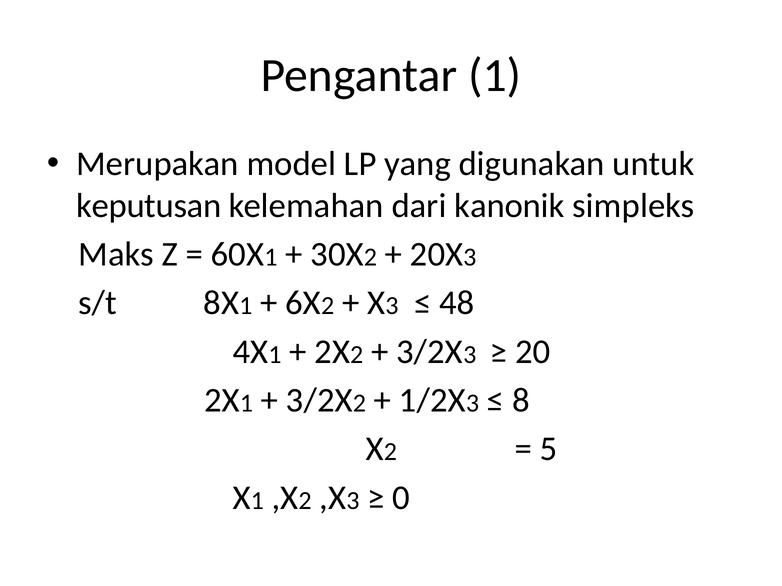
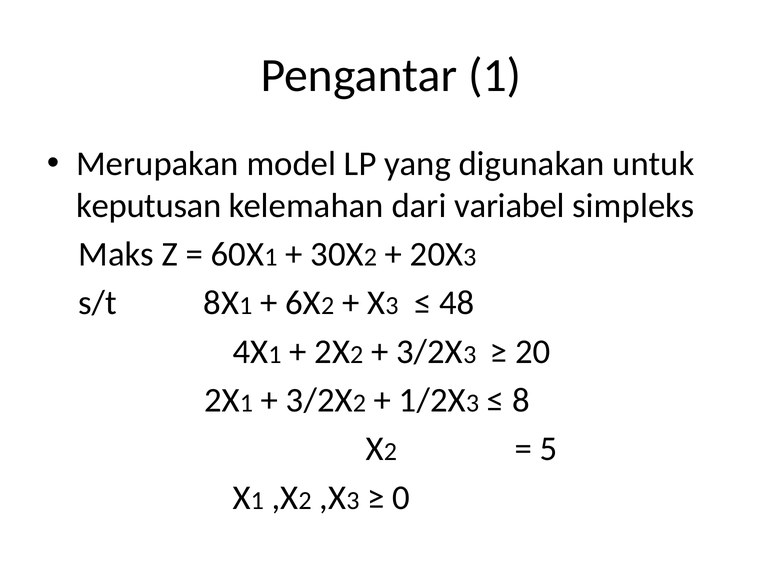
kanonik: kanonik -> variabel (510, 206)
